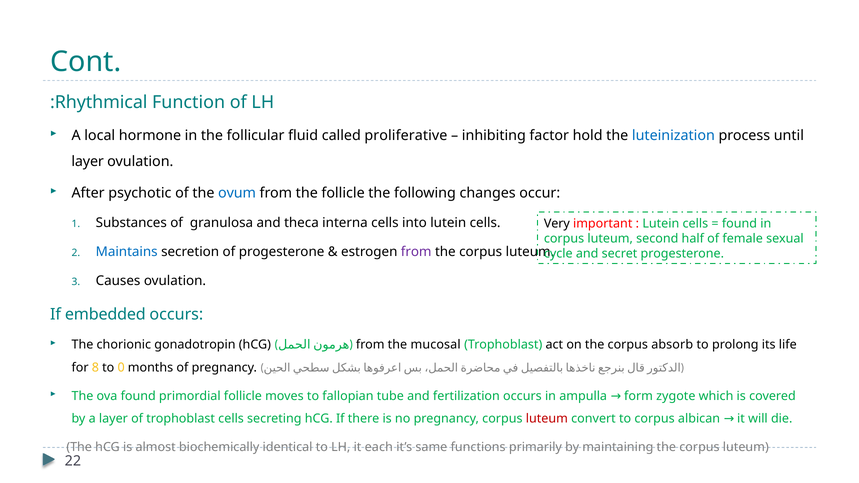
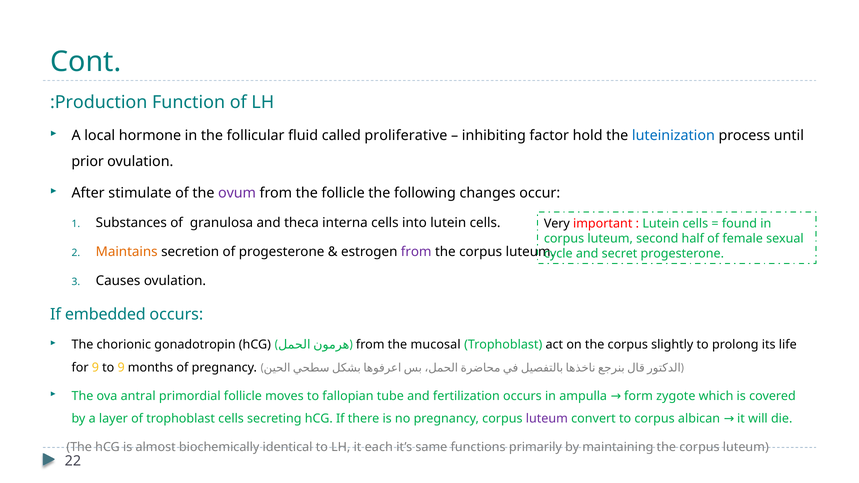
Rhythmical: Rhythmical -> Production (101, 102)
layer: layer -> prior (88, 162)
psychotic: psychotic -> stimulate (140, 193)
ovum colour: blue -> purple (237, 193)
Maintains colour: blue -> orange (127, 252)
absorb: absorb -> slightly (672, 345)
for 8: 8 -> 9 (95, 368)
to 0: 0 -> 9 (121, 368)
ova found: found -> antral (138, 396)
luteum colour: red -> purple (547, 419)
